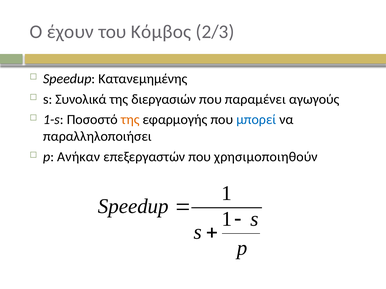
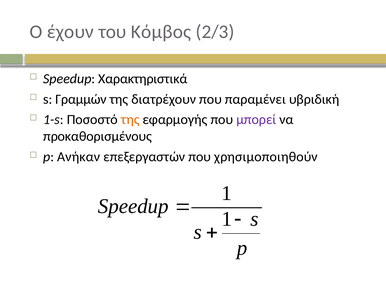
Κατανεμημένης: Κατανεμημένης -> Χαρακτηριστικά (143, 79)
Συνολικά: Συνολικά -> Γραμμών (81, 99)
διεργασιών: διεργασιών -> διατρέχουν (164, 99)
αγωγούς: αγωγούς -> υβριδική (314, 99)
μπορεί colour: blue -> purple (256, 120)
παραλληλοποιήσει: παραλληλοποιήσει -> προκαθορισμένους (98, 137)
